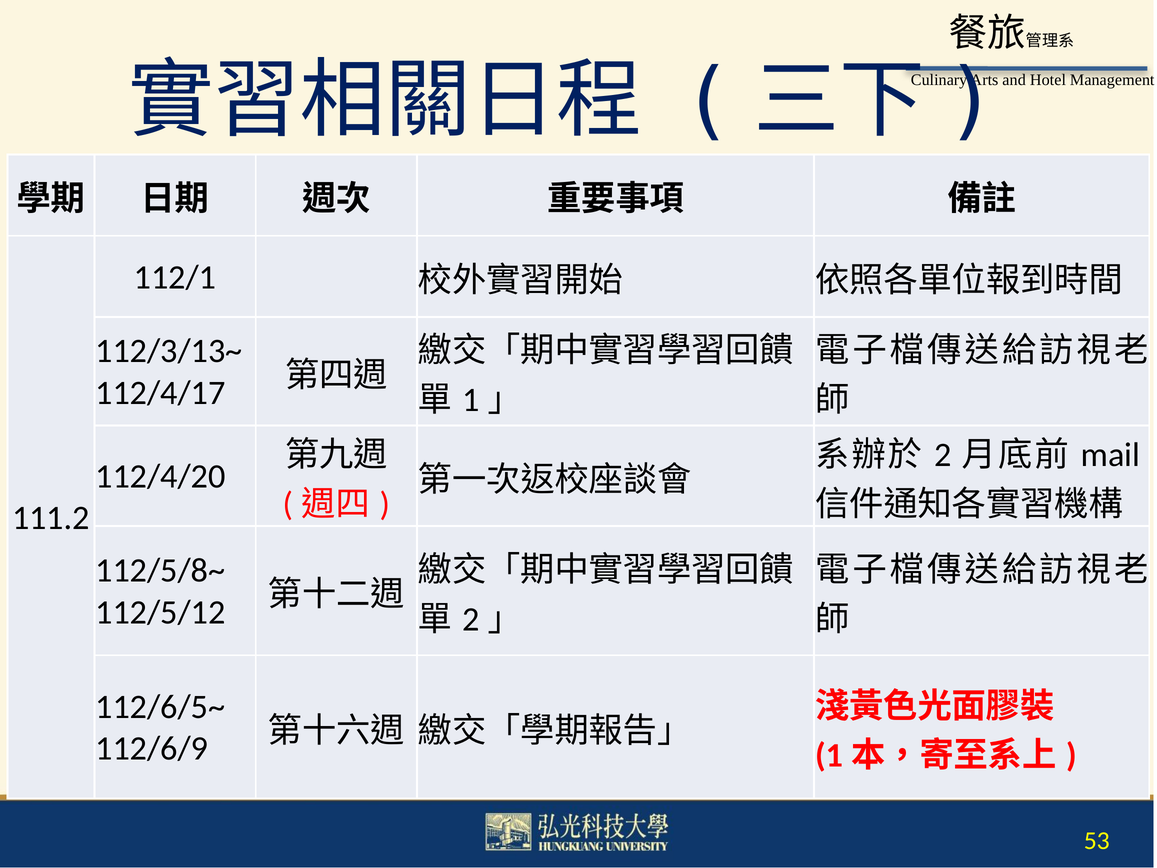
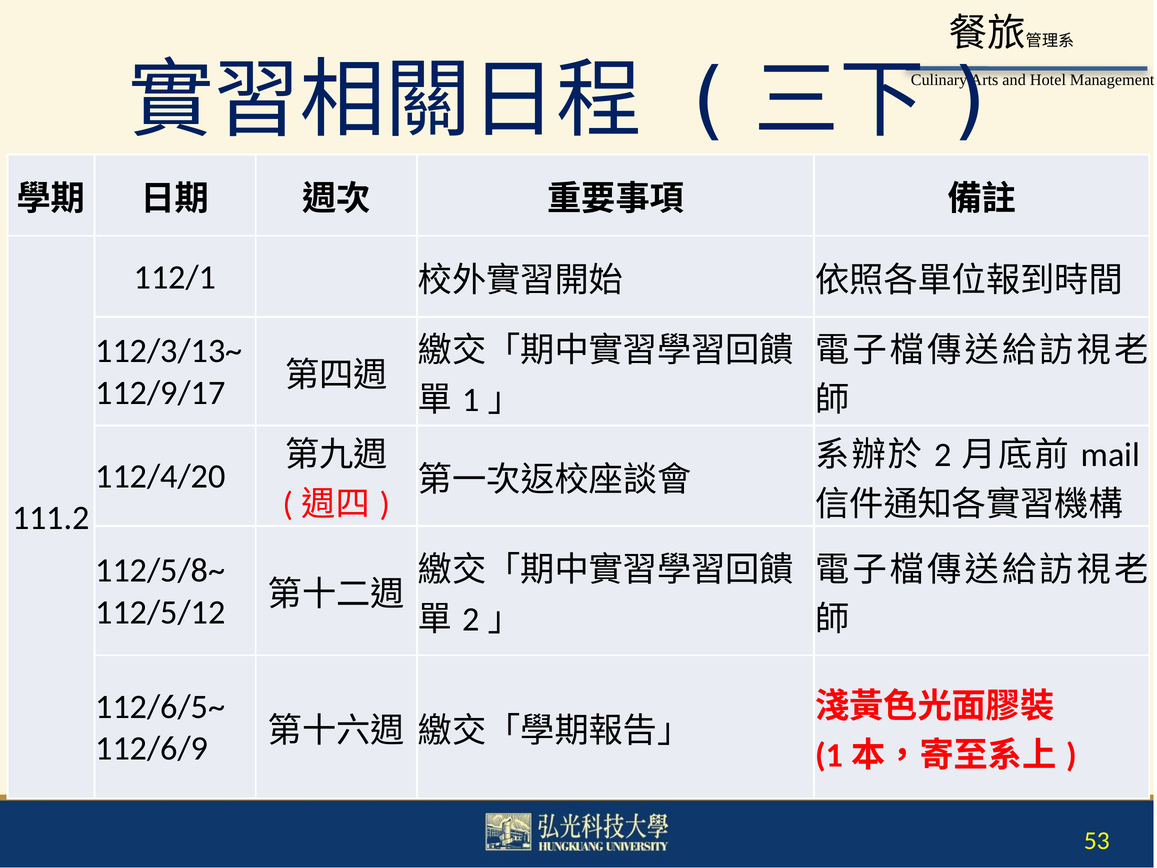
112/4/17: 112/4/17 -> 112/9/17 (160, 393)
